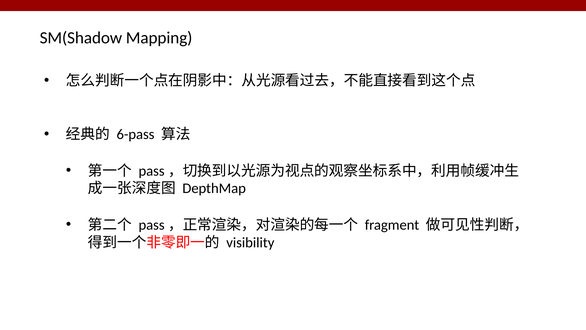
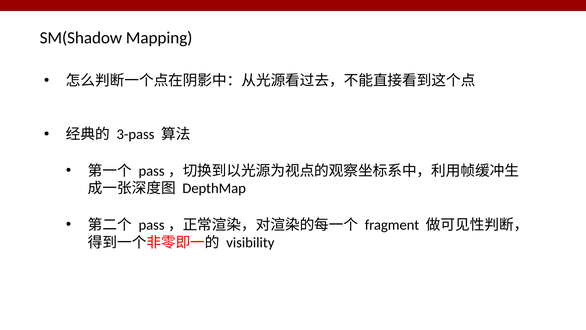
6-pass: 6-pass -> 3-pass (135, 134)
